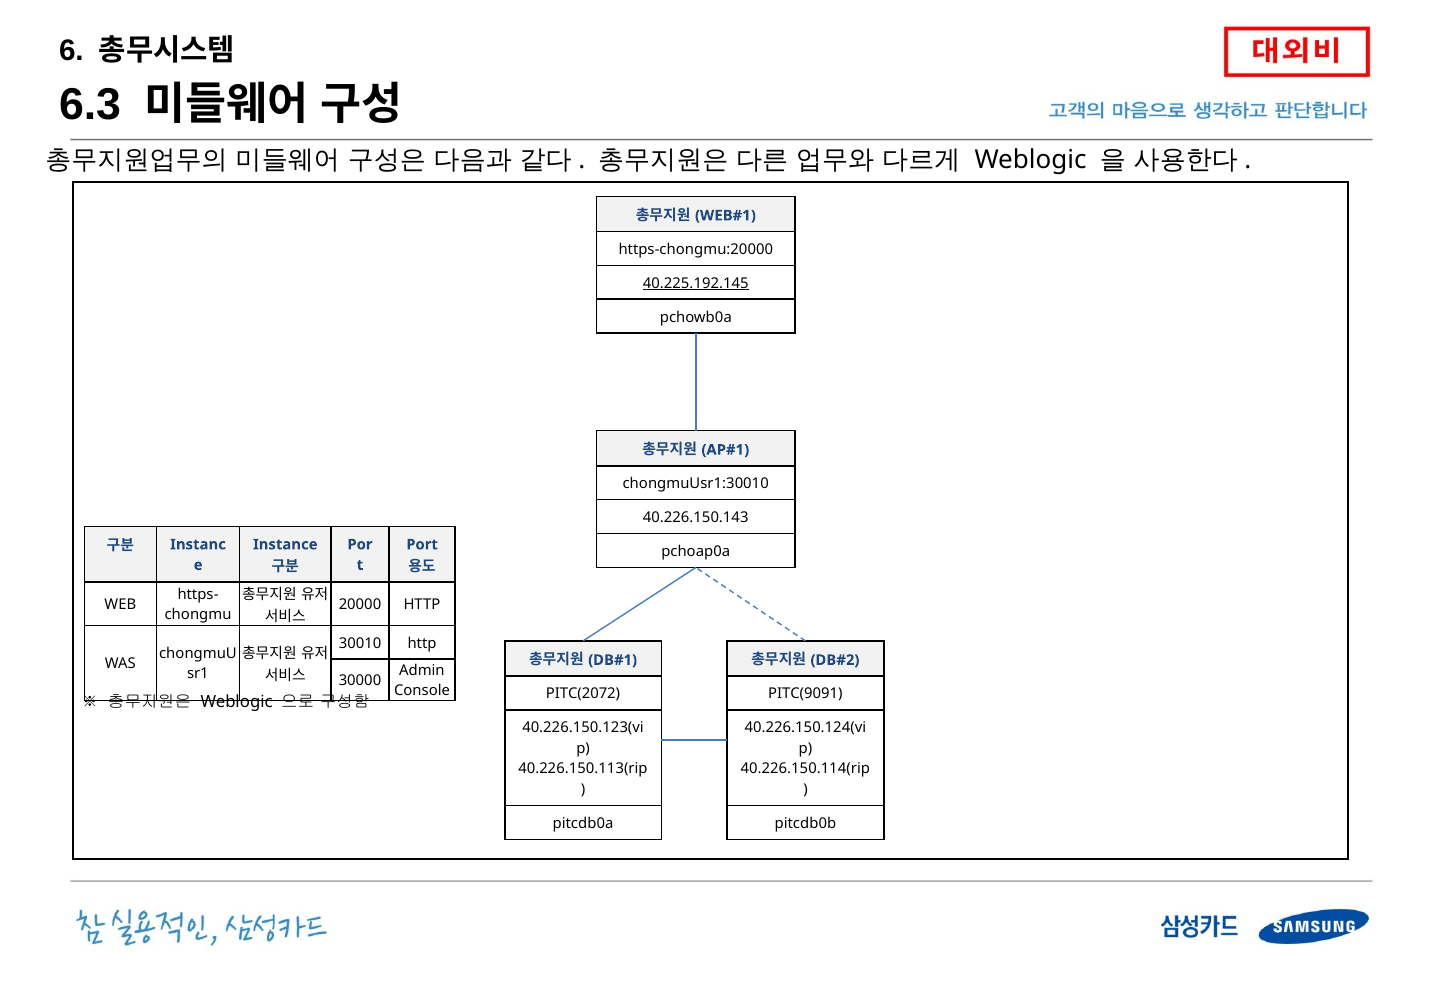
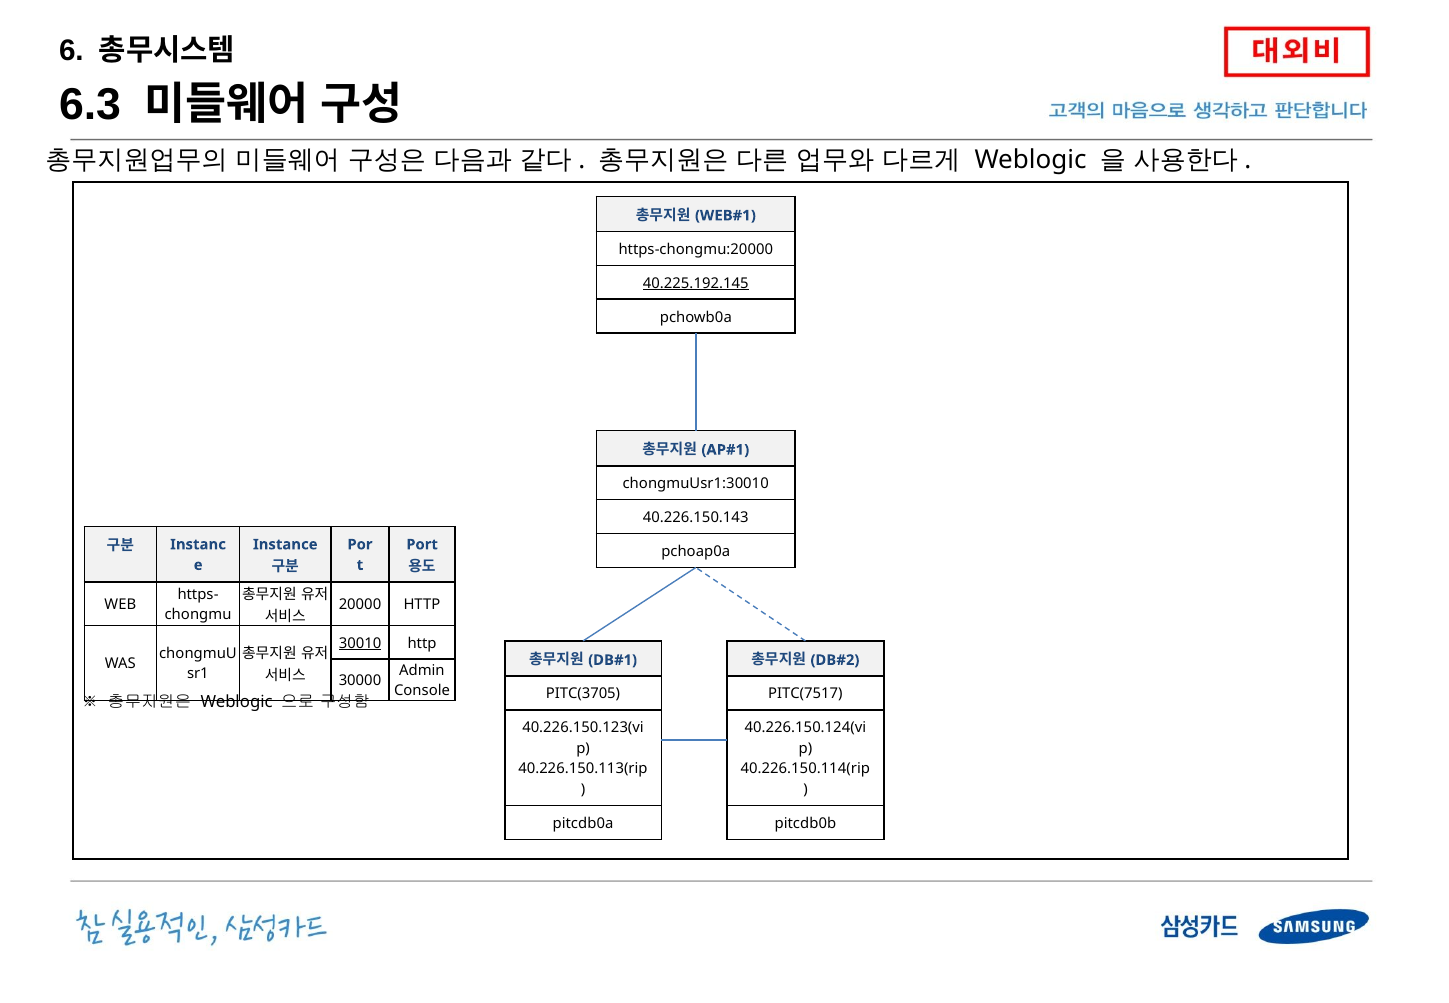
30010 underline: none -> present (360, 643)
PITC(2072: PITC(2072 -> PITC(3705 (583, 694)
PITC(9091: PITC(9091 -> PITC(7517 (805, 694)
